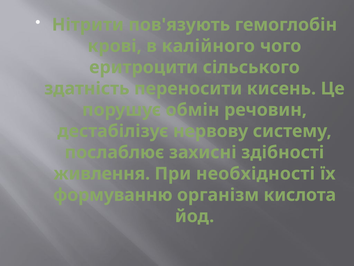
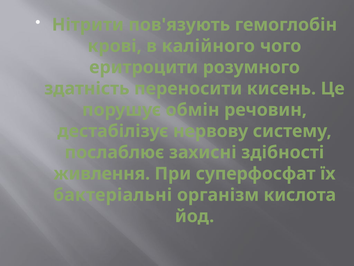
сільського: сільського -> розумного (251, 67)
необхідності: необхідності -> суперфосфат (256, 173)
формуванню: формуванню -> бактеріальні (113, 195)
